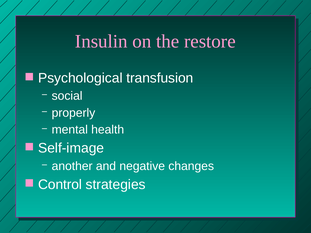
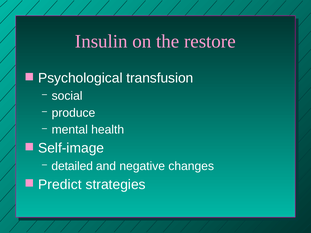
properly: properly -> produce (73, 113)
another: another -> detailed (72, 166)
Control: Control -> Predict (60, 185)
